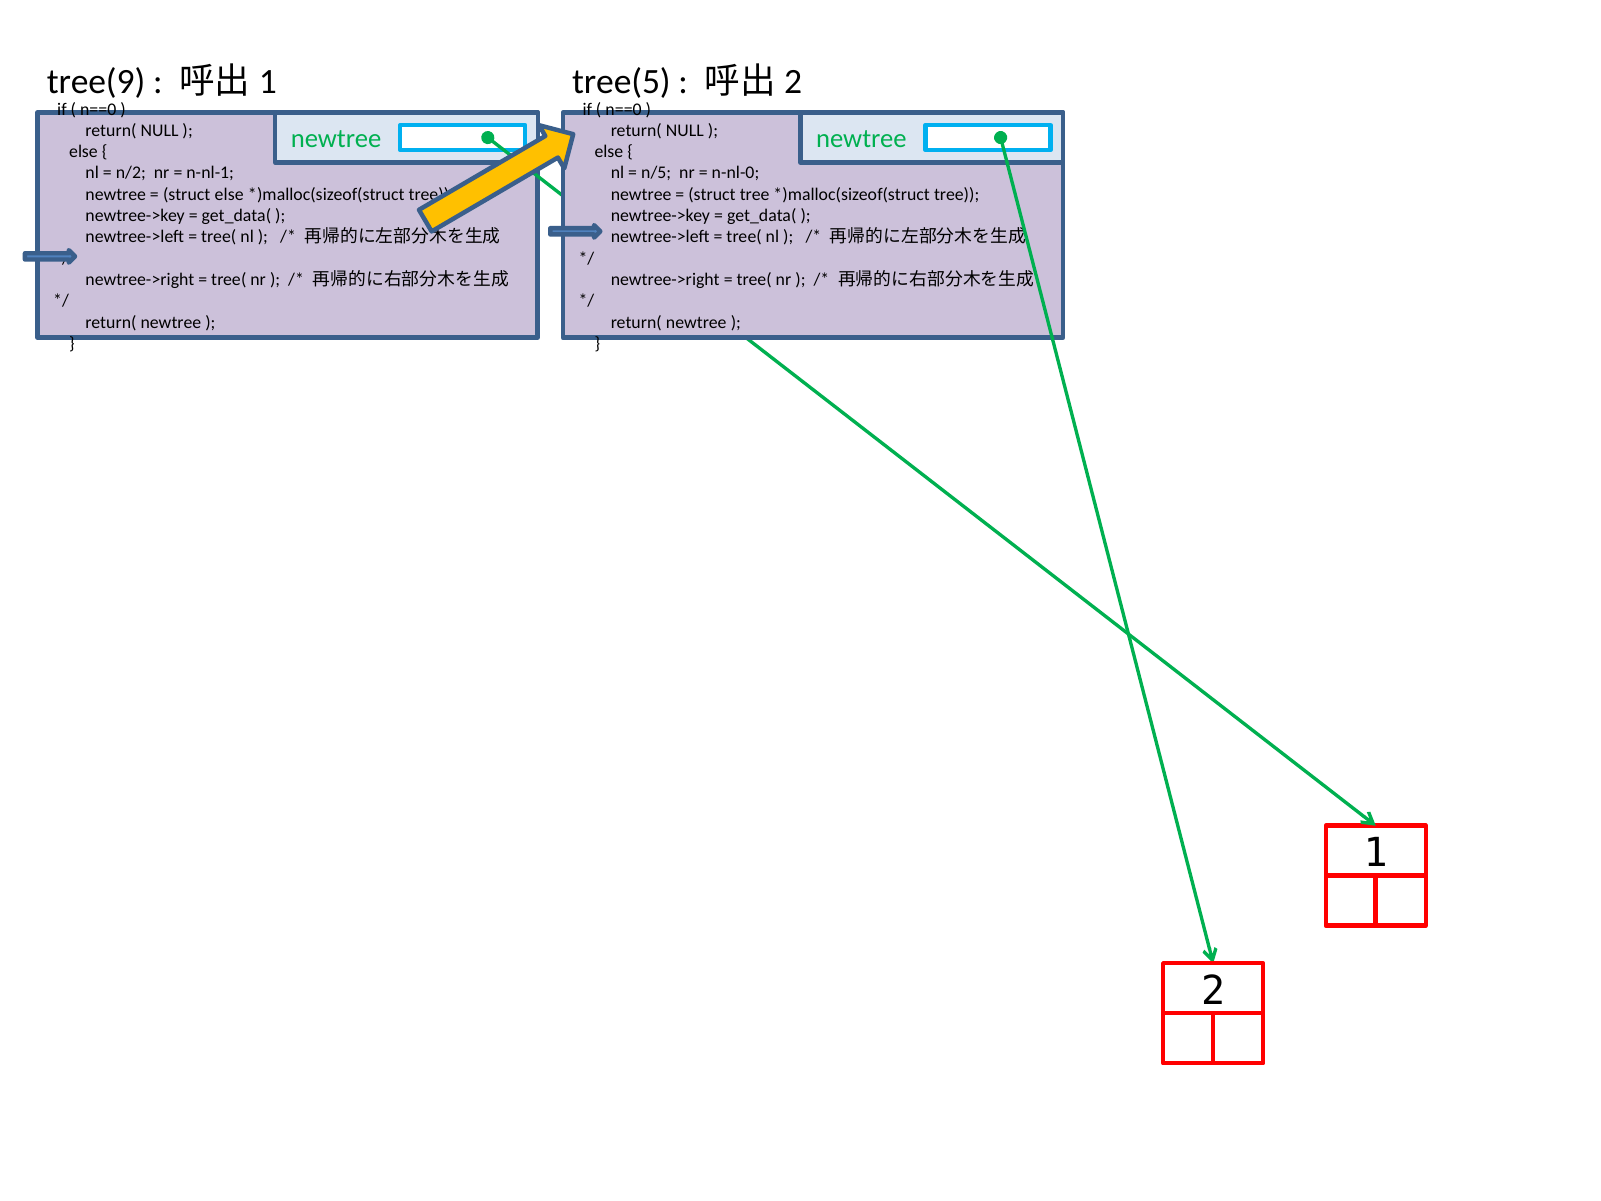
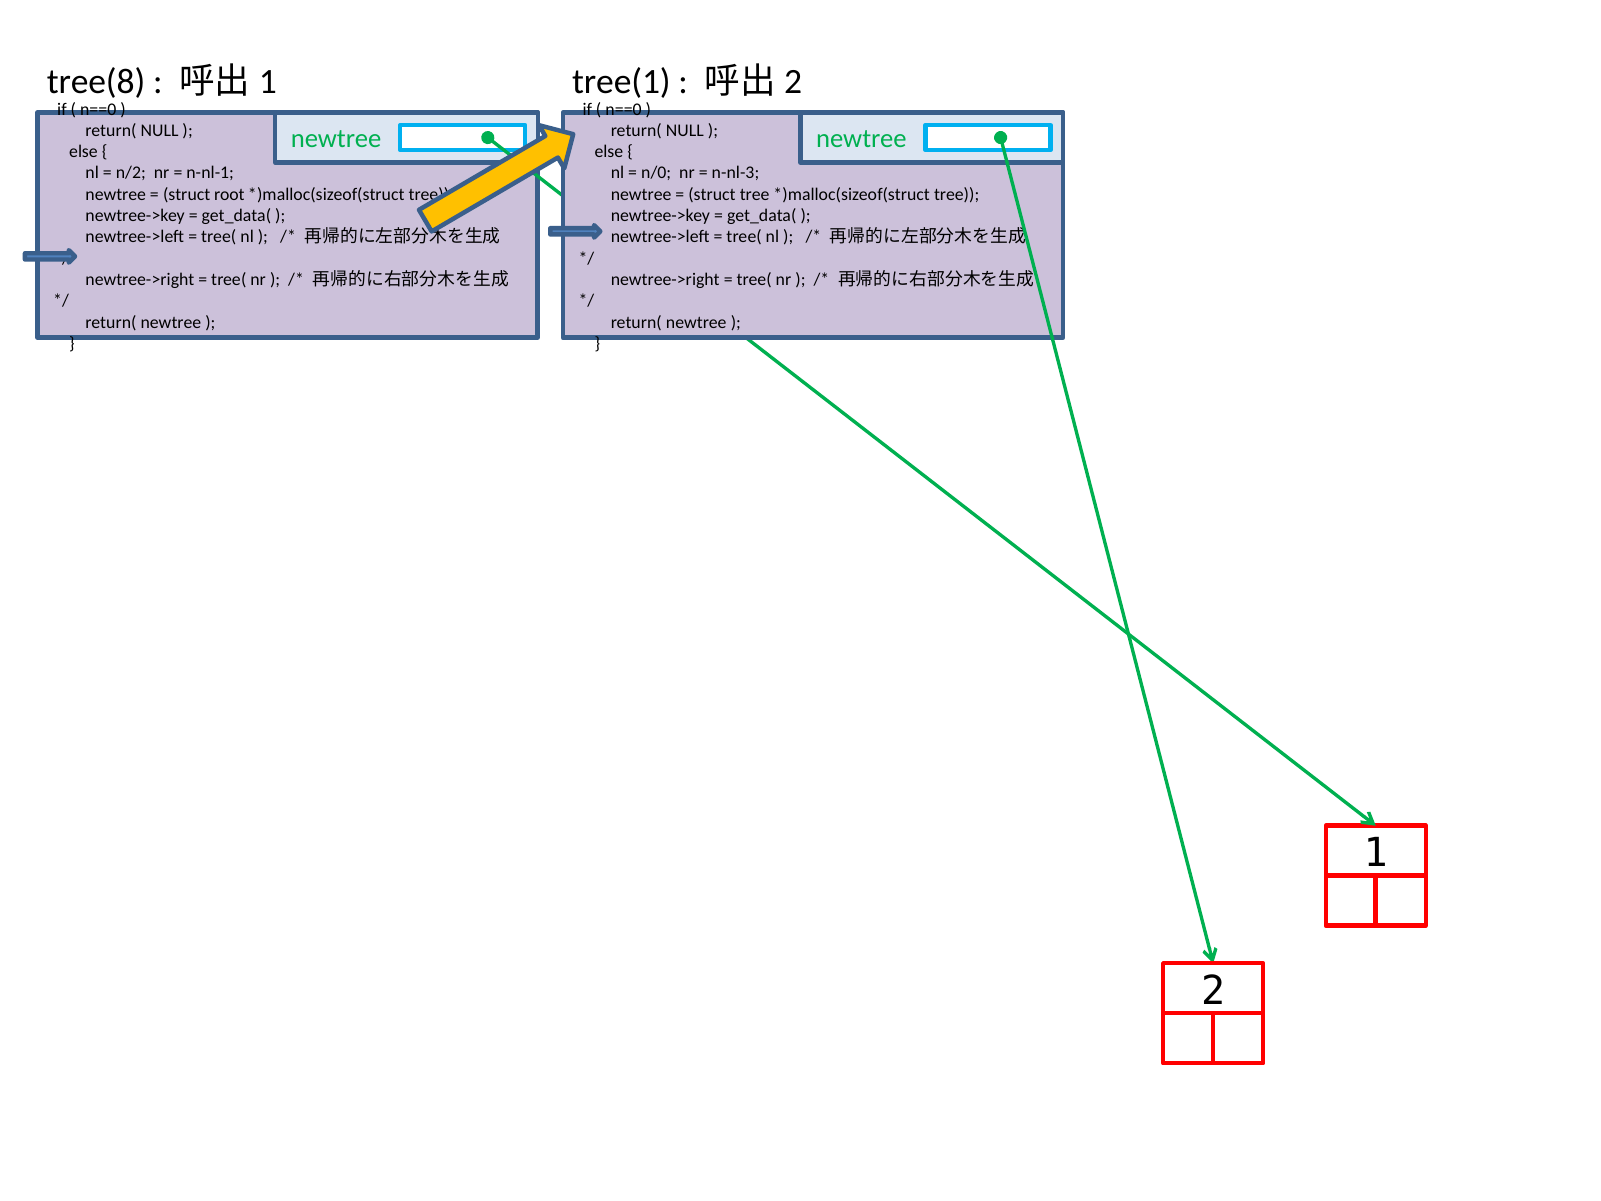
tree(9: tree(9 -> tree(8 (96, 82)
tree(5: tree(5 -> tree(1 (621, 82)
n/5: n/5 -> n/0 (656, 173)
n-nl-0: n-nl-0 -> n-nl-3 (735, 173)
struct else: else -> root (229, 194)
